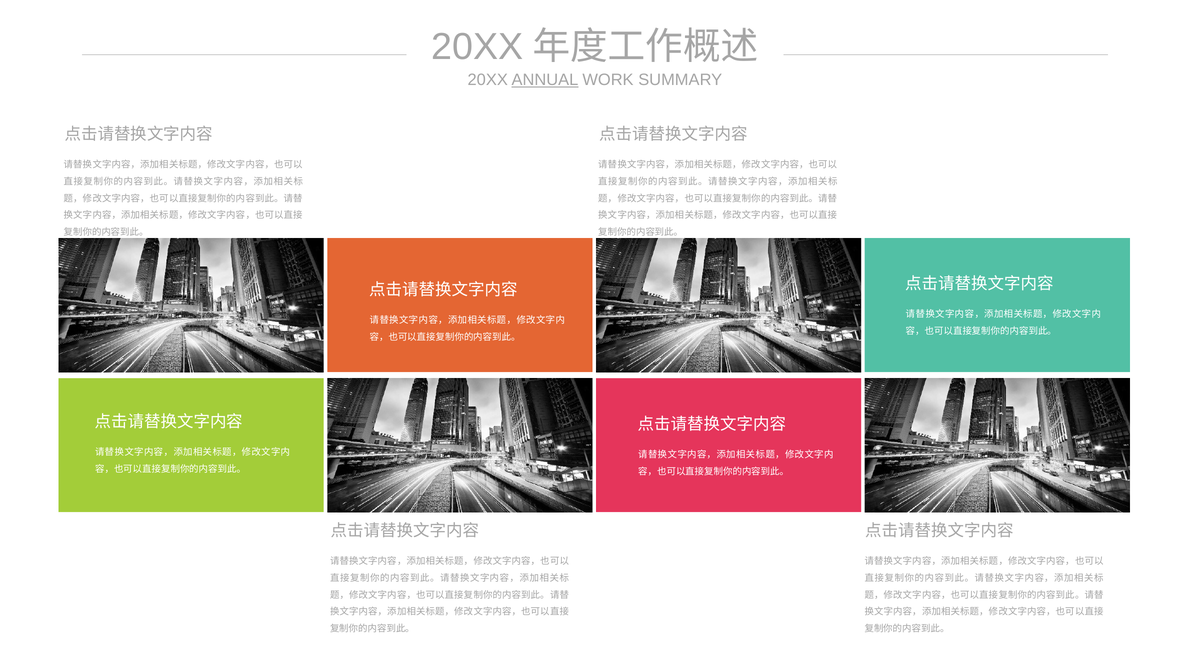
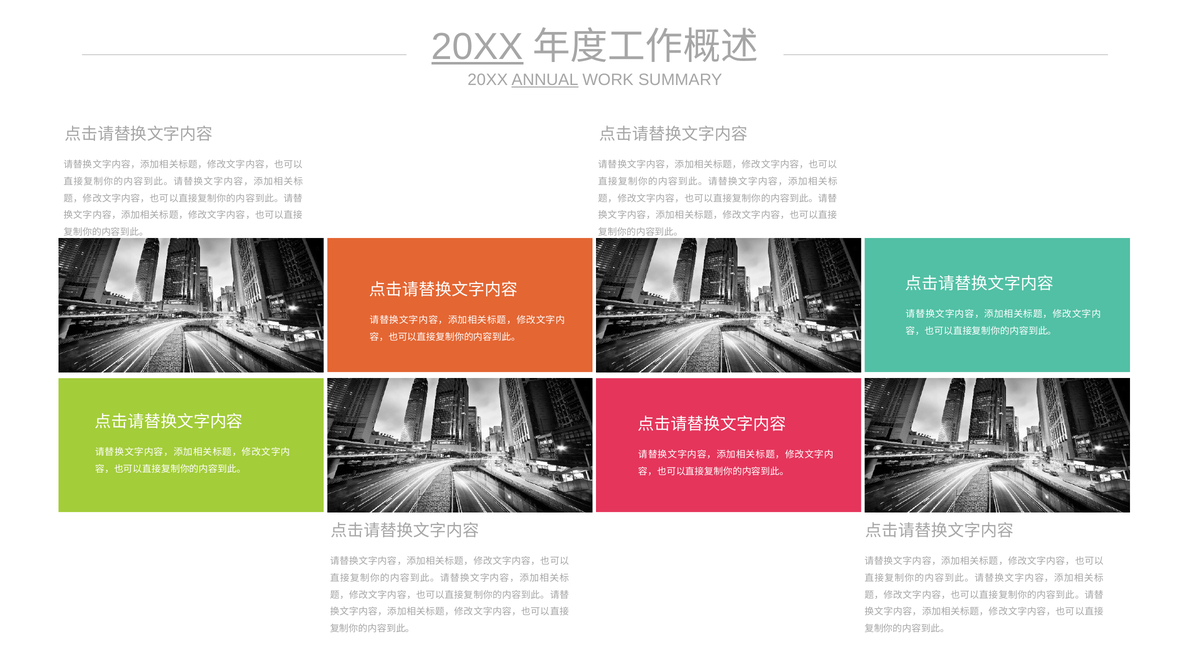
20XX underline: none -> present (477, 47)
